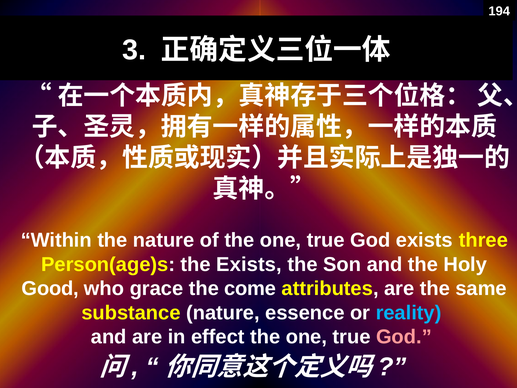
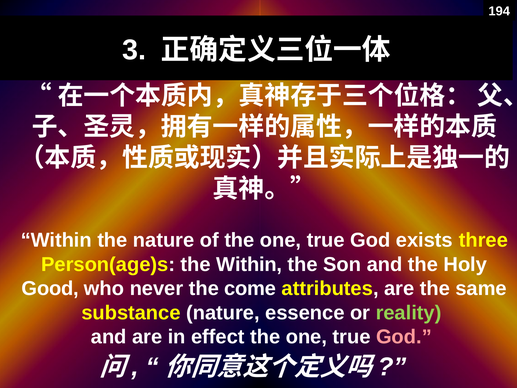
the Exists: Exists -> Within (249, 264)
grace: grace -> never (156, 288)
reality colour: light blue -> light green (409, 313)
